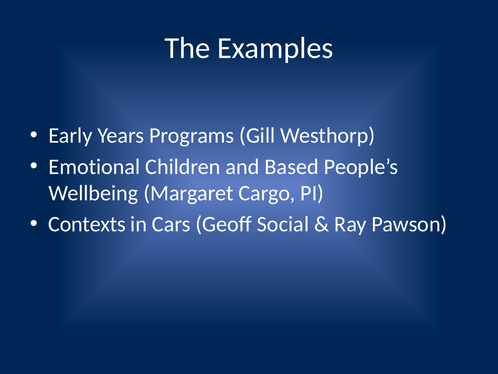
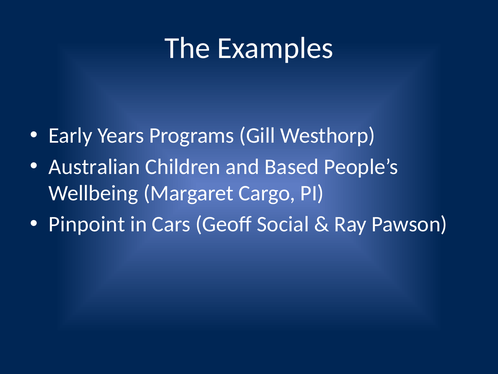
Emotional: Emotional -> Australian (94, 166)
Contexts: Contexts -> Pinpoint (87, 224)
